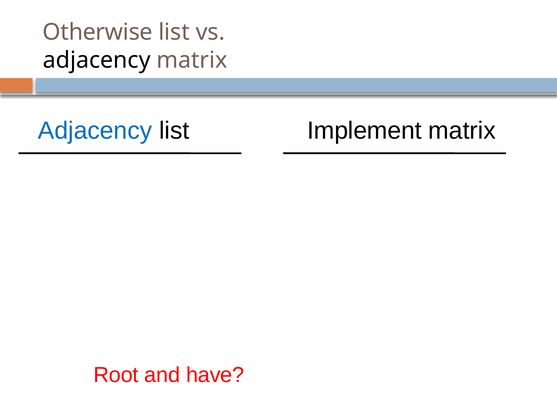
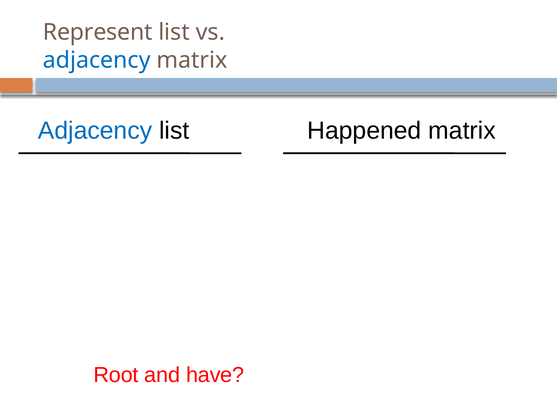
Otherwise: Otherwise -> Represent (98, 32)
adjacency colour: black -> blue (97, 60)
Implement: Implement -> Happened (364, 131)
